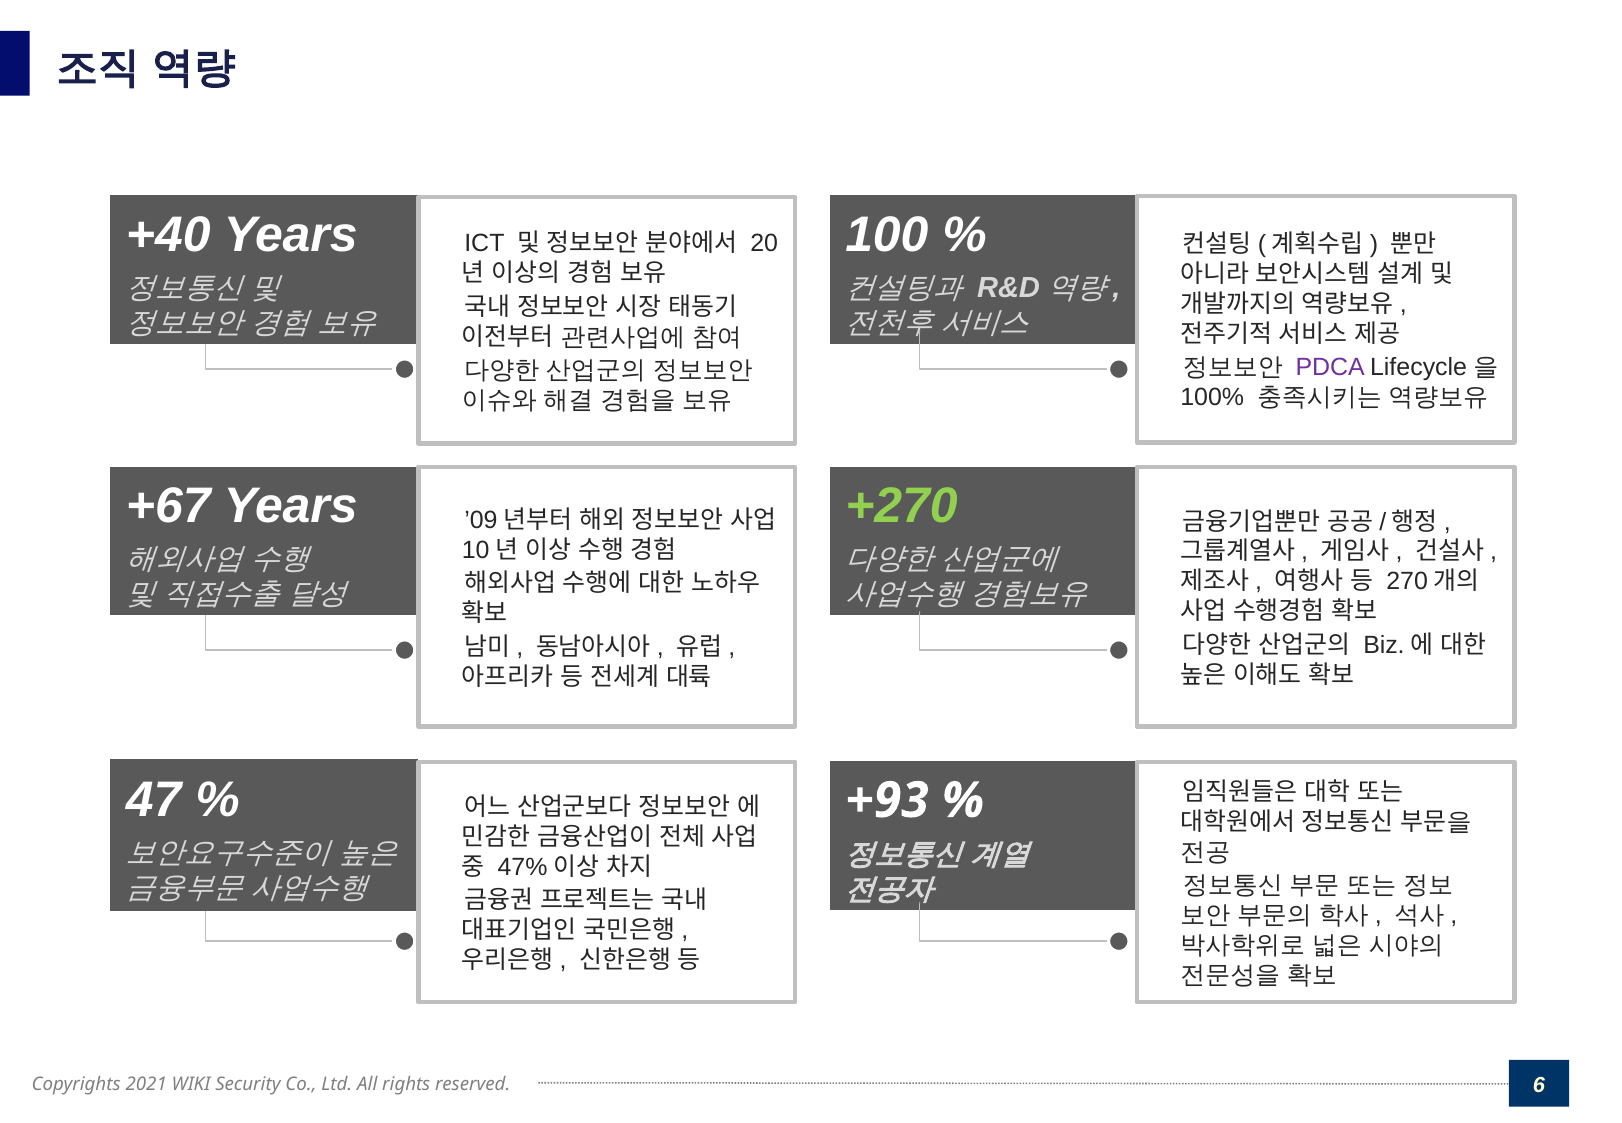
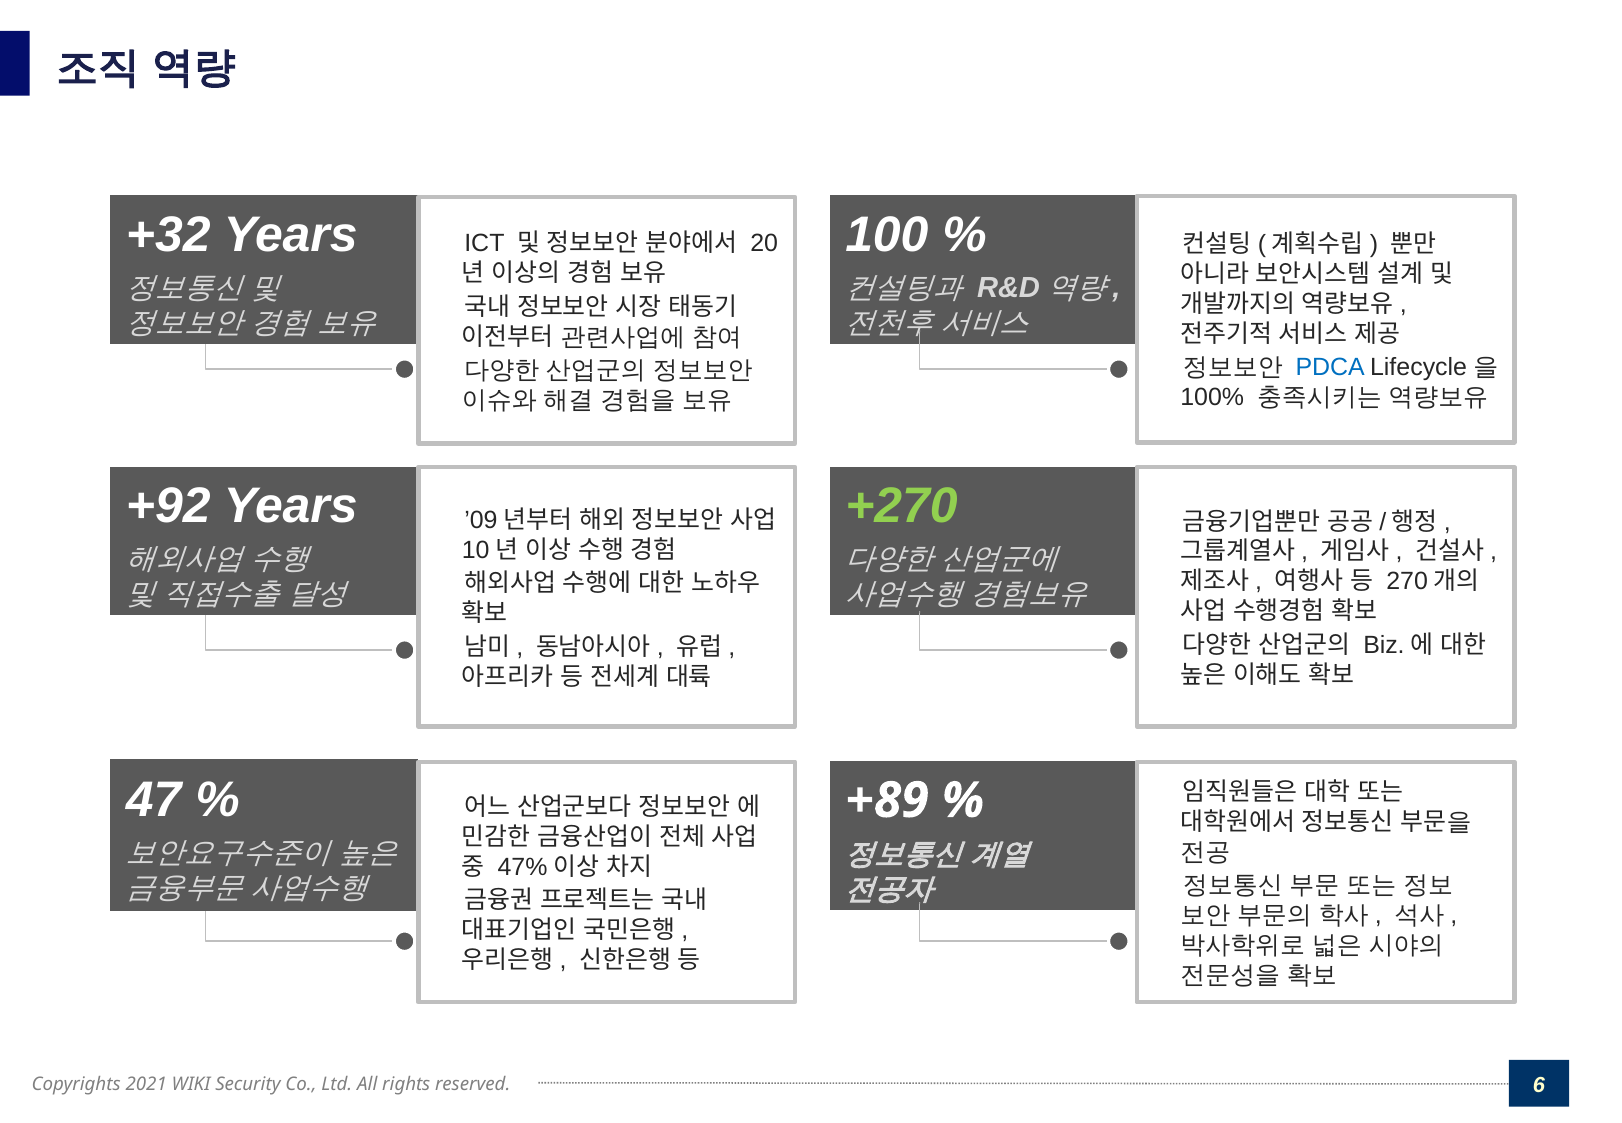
+40: +40 -> +32 (168, 235)
PDCA colour: purple -> blue (1330, 368)
+67: +67 -> +92 (168, 506)
+93: +93 -> +89 (887, 801)
